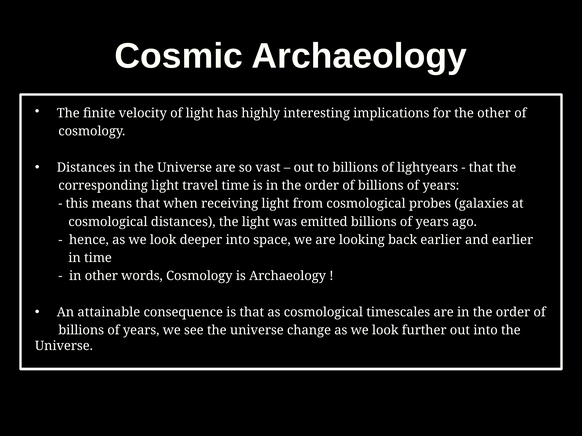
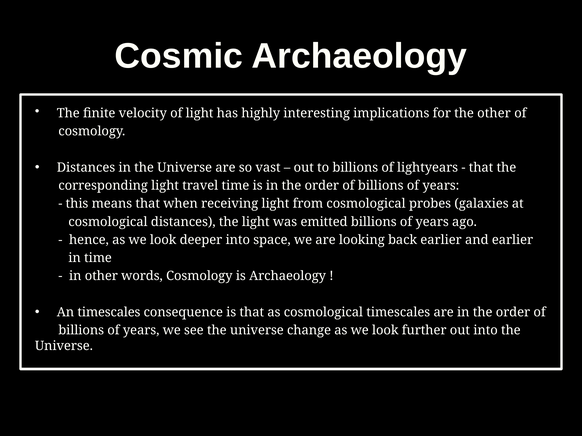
An attainable: attainable -> timescales (109, 313)
